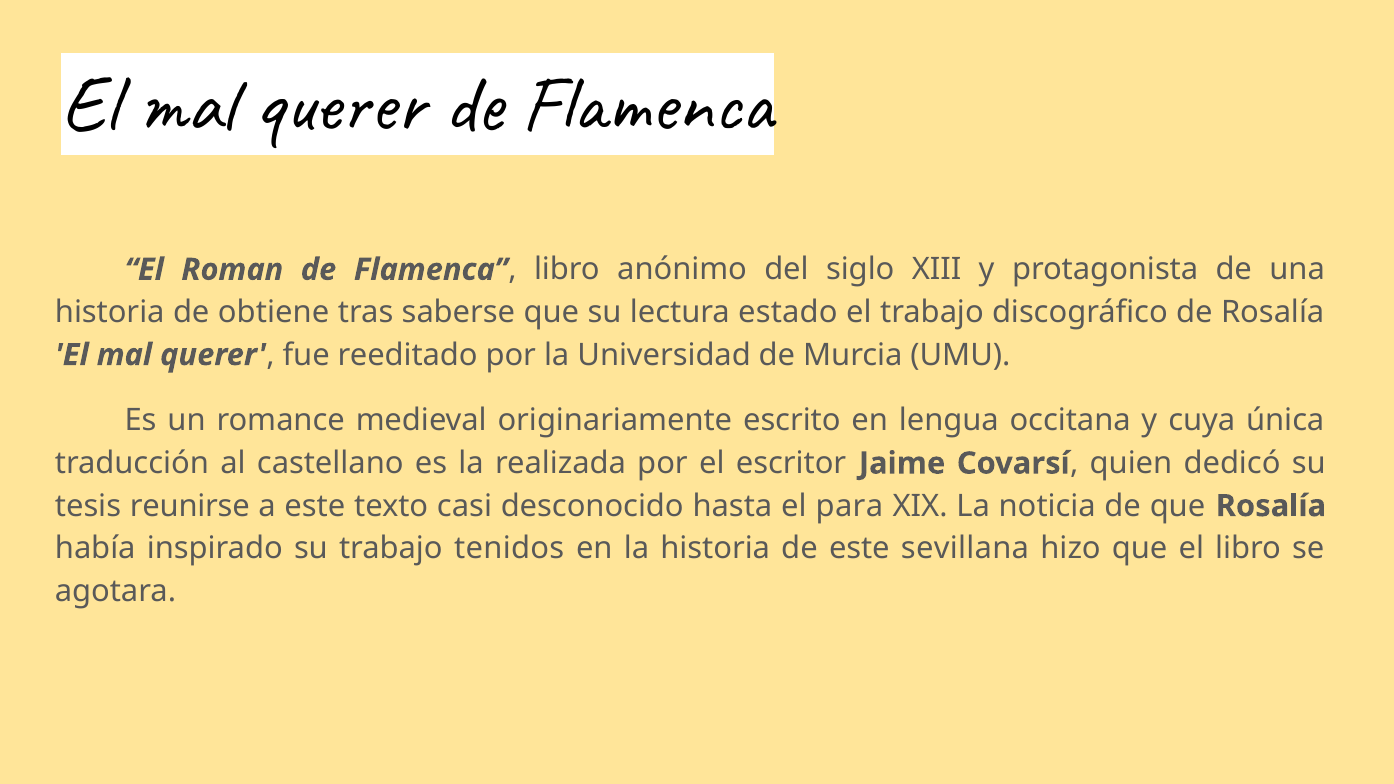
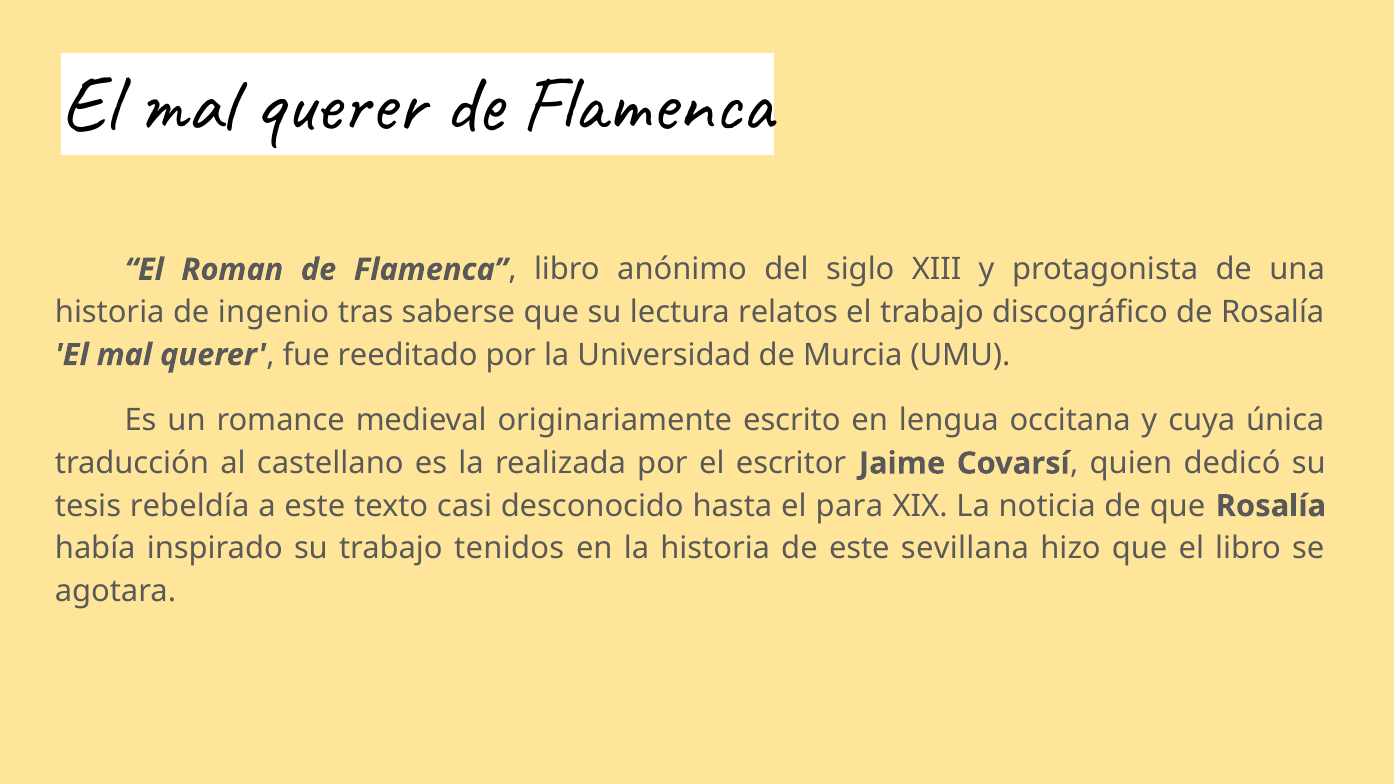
obtiene: obtiene -> ingenio (274, 312)
estado: estado -> relatos (788, 312)
reunirse: reunirse -> rebeldía (190, 506)
